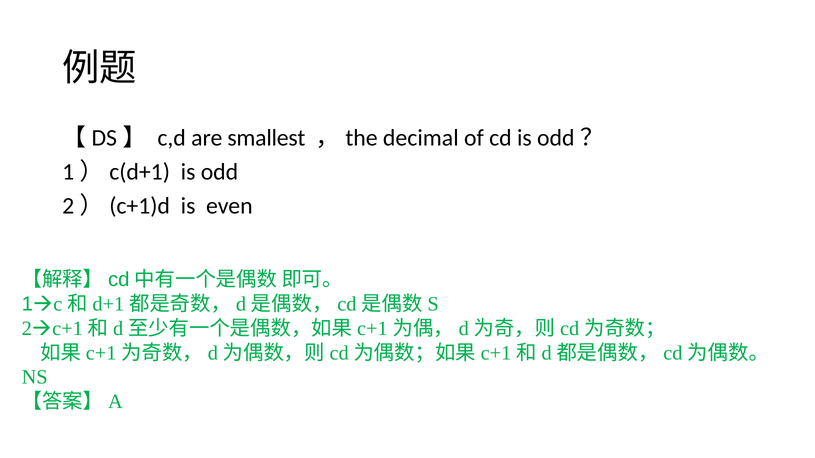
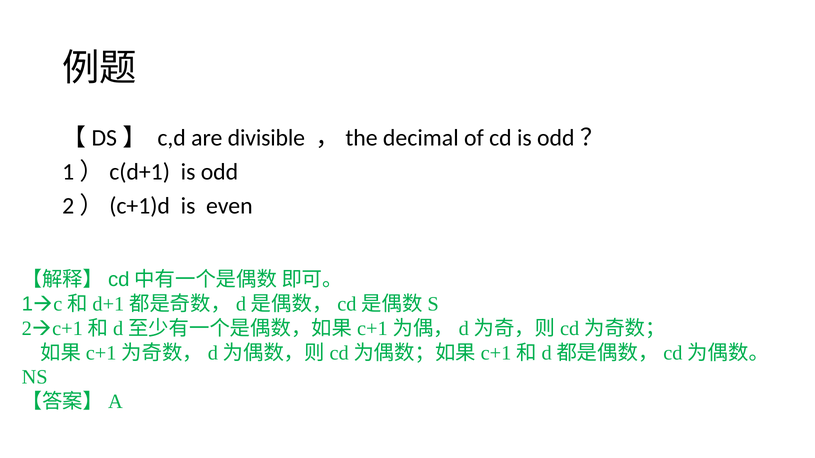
smallest: smallest -> divisible (266, 138)
